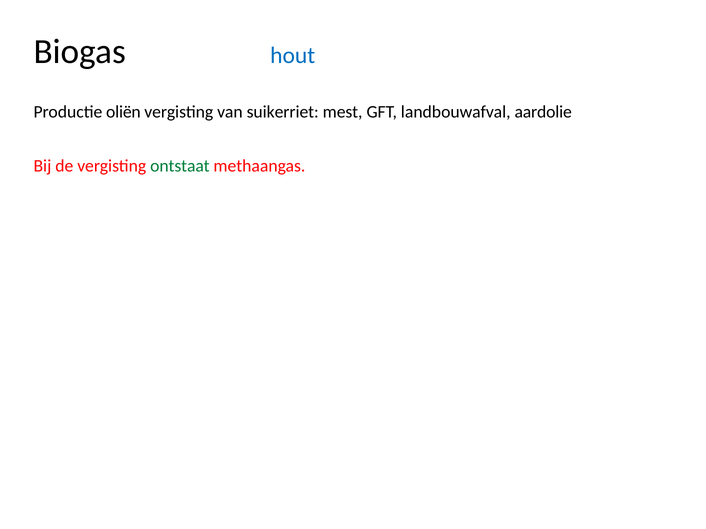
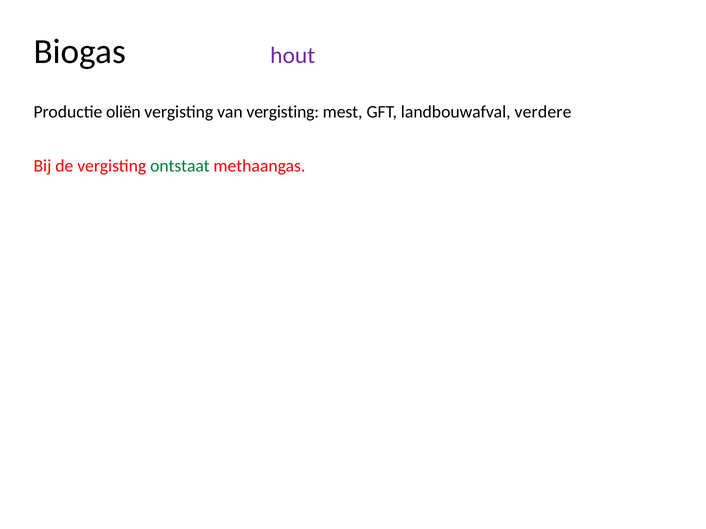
hout colour: blue -> purple (293, 56)
van suikerriet: suikerriet -> vergisting (283, 112)
aardolie: aardolie -> verdere (543, 112)
